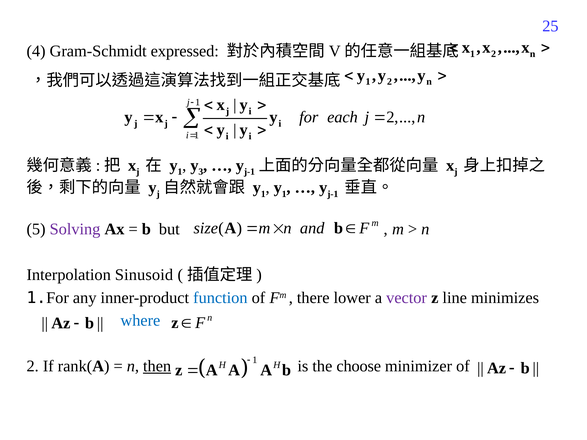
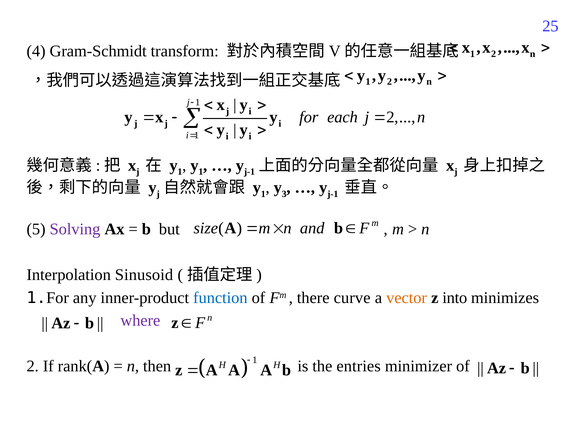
expressed: expressed -> transform (185, 51)
3: 3 -> 1 (201, 172)
1: 1 -> 3 (284, 194)
lower: lower -> curve (352, 298)
vector colour: purple -> orange (407, 298)
line: line -> into (455, 298)
where colour: blue -> purple (140, 321)
then underline: present -> none (157, 366)
choose: choose -> entries (359, 366)
